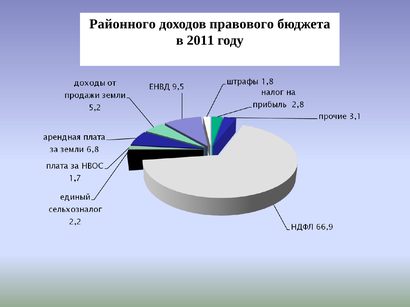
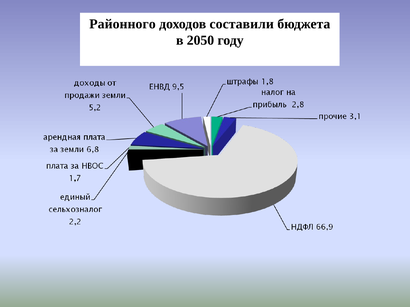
правового: правового -> составили (242, 24)
2011: 2011 -> 2050 (200, 40)
